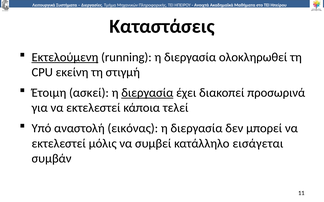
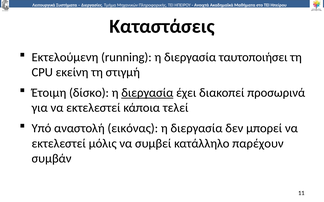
Εκτελούμενη underline: present -> none (65, 57)
ολοκληρωθεί: ολοκληρωθεί -> ταυτοποιήσει (253, 57)
ασκεί: ασκεί -> δίσκο (89, 93)
εισάγεται: εισάγεται -> παρέχουν (258, 144)
